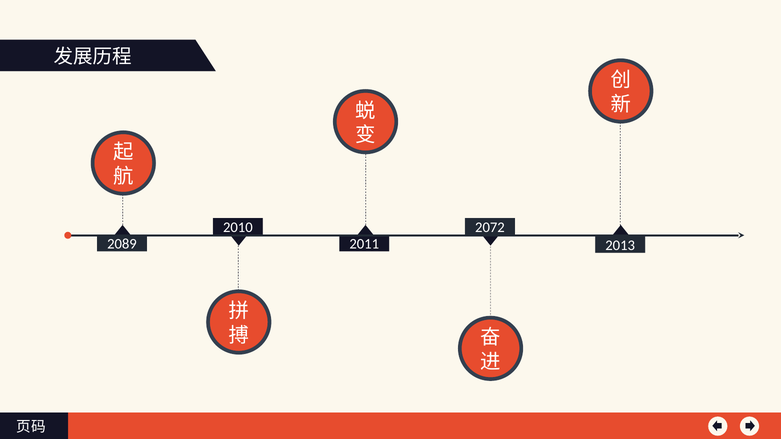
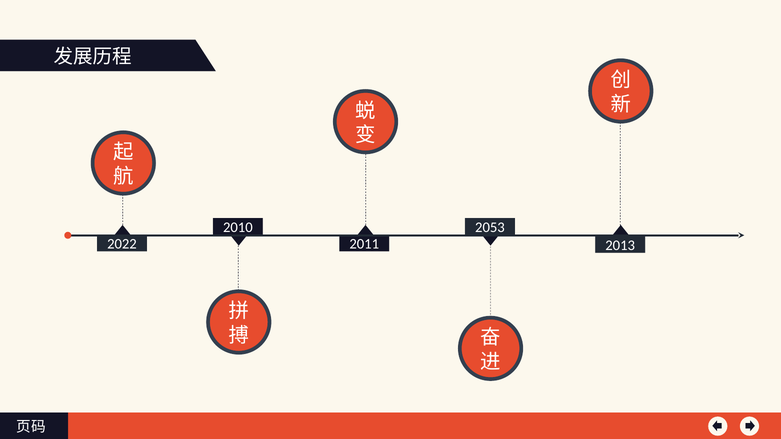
2072: 2072 -> 2053 (490, 228)
2089: 2089 -> 2022 (122, 244)
